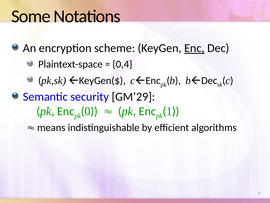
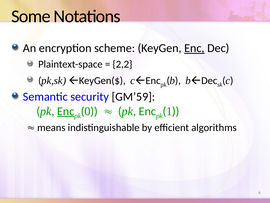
0,4: 0,4 -> 2,2 (122, 64)
GM’29: GM’29 -> GM’59 (133, 97)
Enc underline: none -> present (66, 111)
